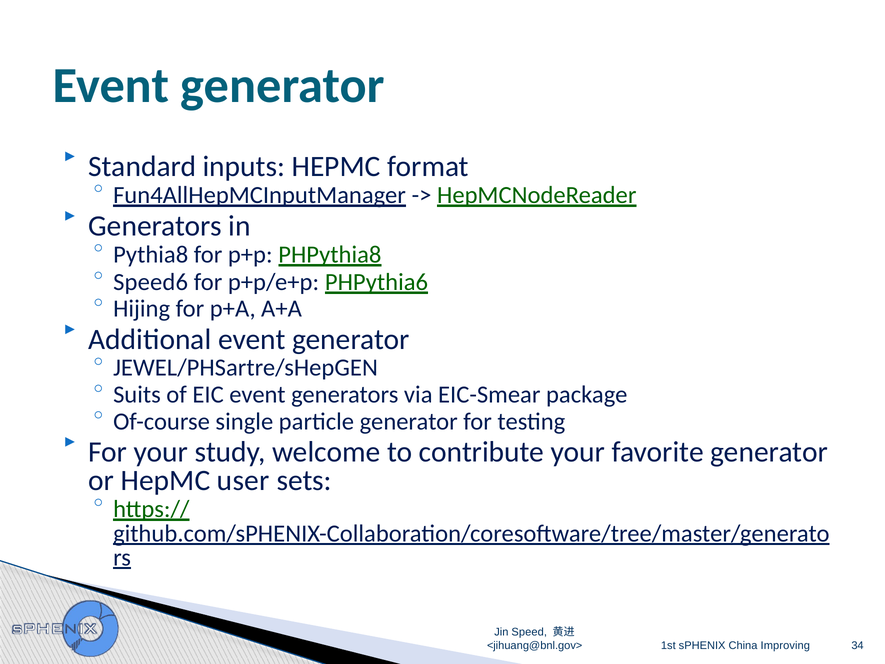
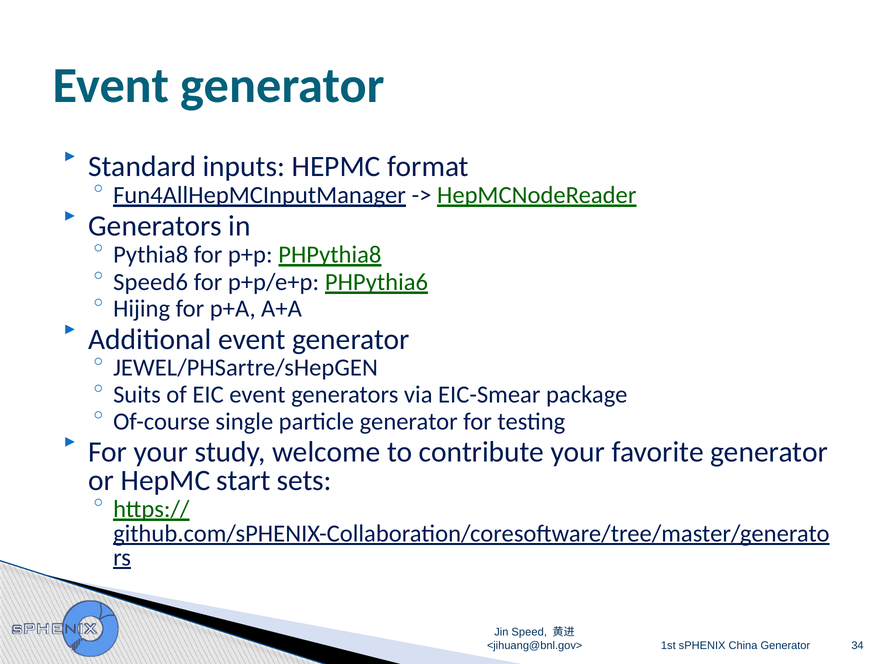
user: user -> start (244, 480)
China Improving: Improving -> Generator (785, 645)
